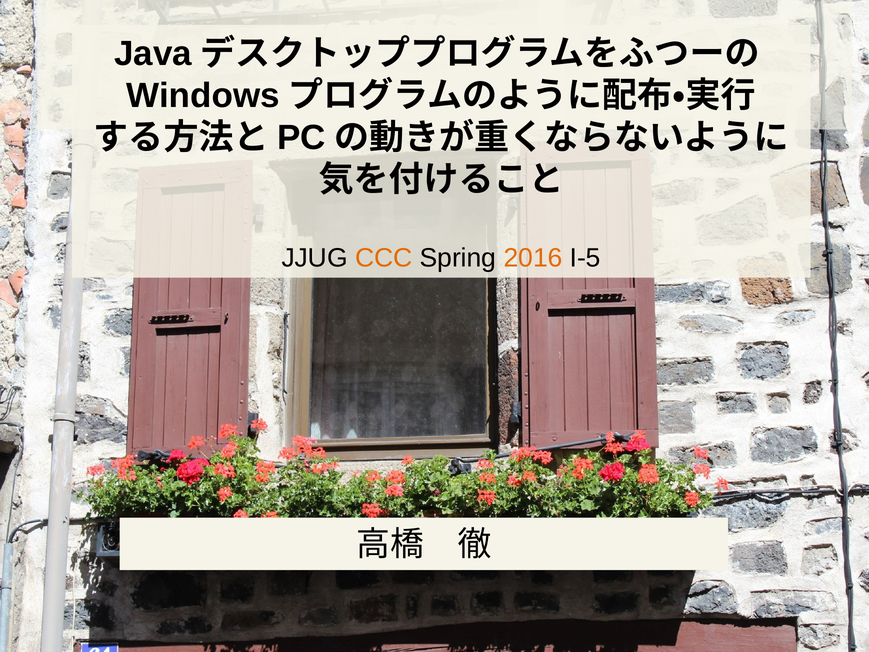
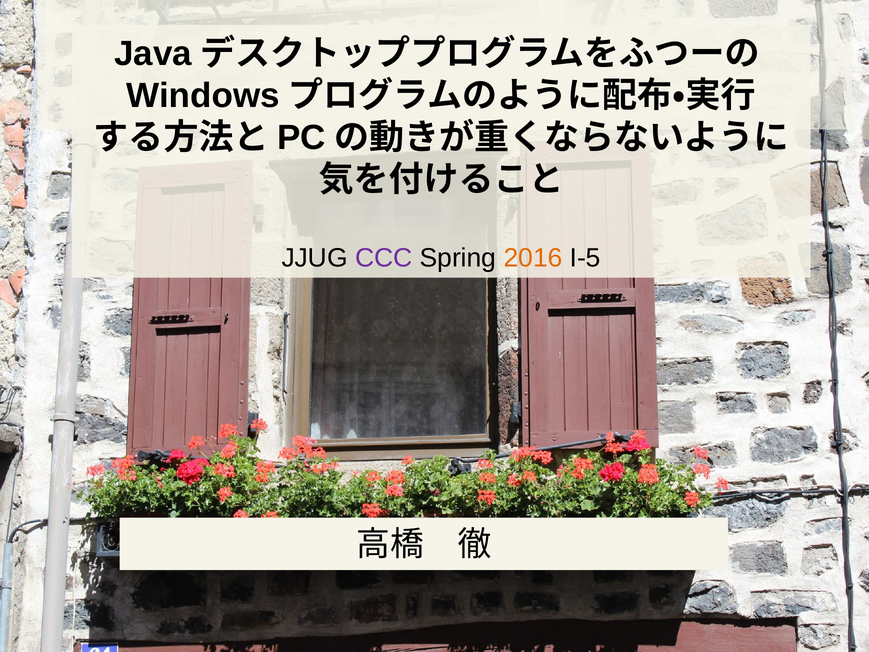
CCC colour: orange -> purple (384, 258)
